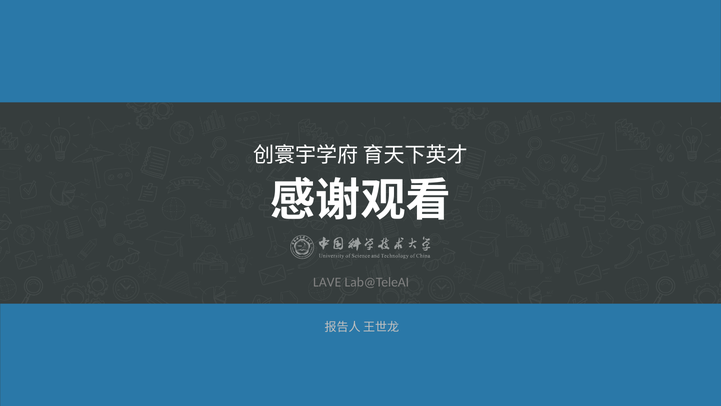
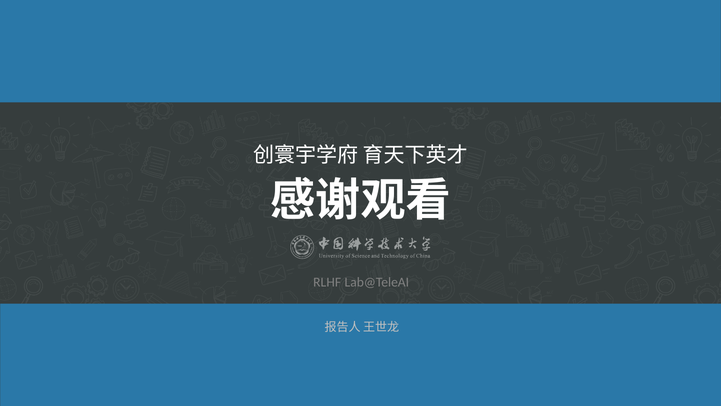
LAVE: LAVE -> RLHF (327, 282)
